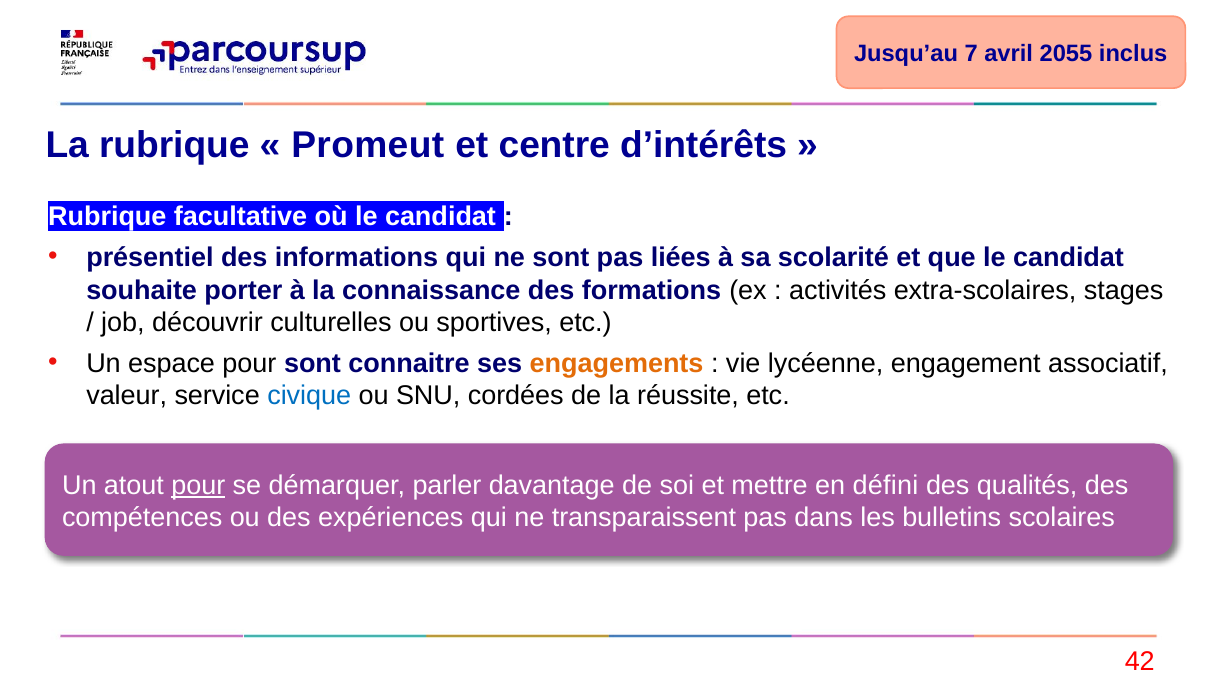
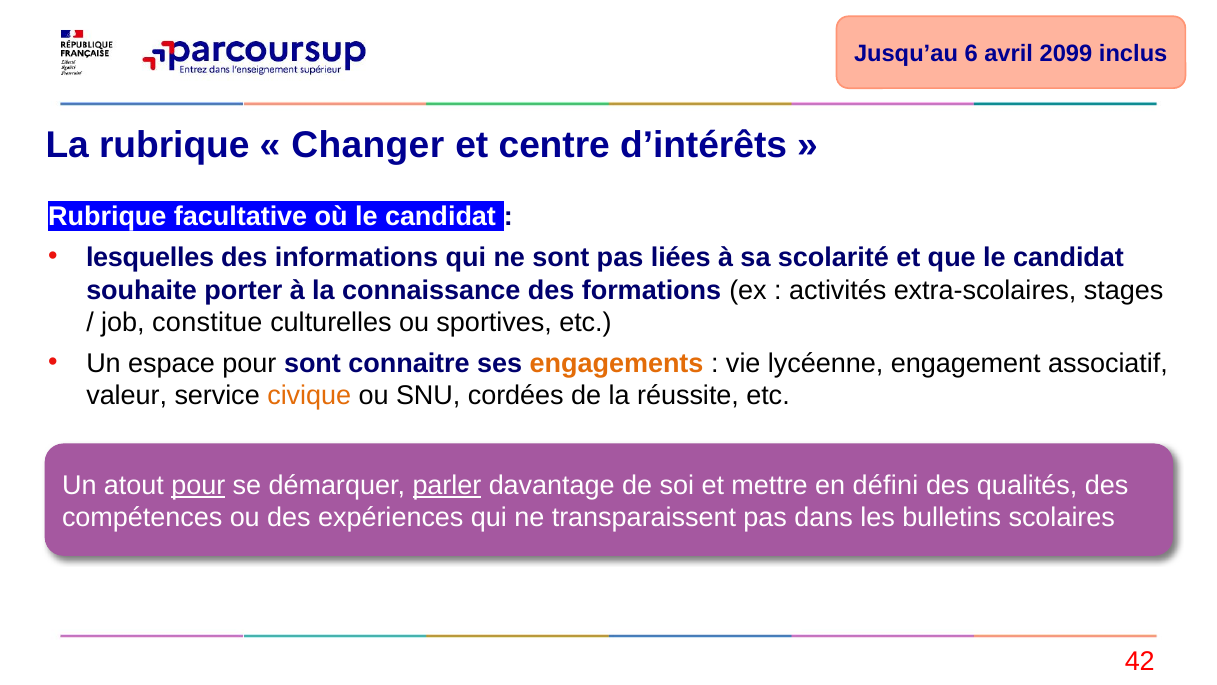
7: 7 -> 6 (971, 54)
2055: 2055 -> 2099 (1066, 54)
Promeut: Promeut -> Changer (368, 145)
présentiel: présentiel -> lesquelles (150, 257)
découvrir: découvrir -> constitue (207, 322)
civique colour: blue -> orange (309, 396)
parler underline: none -> present (447, 485)
